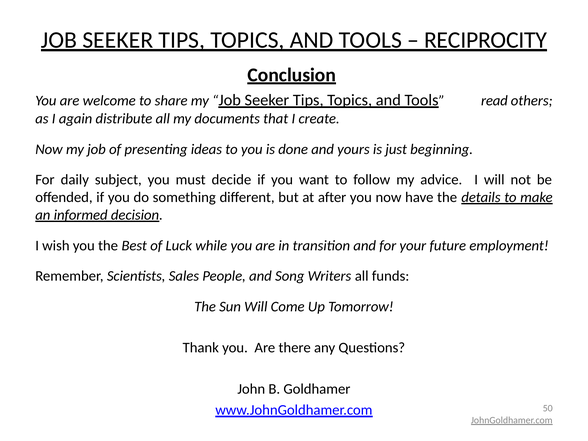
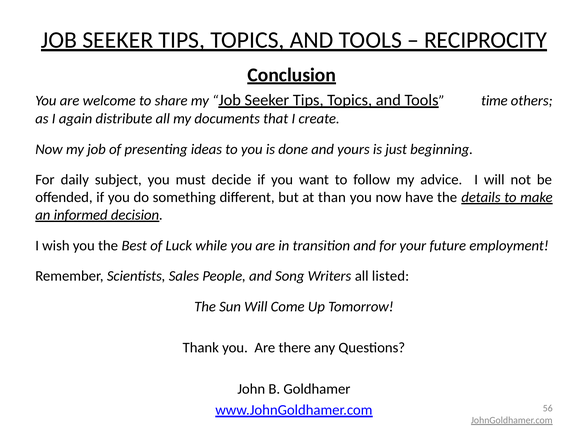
read: read -> time (494, 101)
after: after -> than (332, 197)
funds: funds -> listed (391, 276)
50: 50 -> 56 (548, 408)
